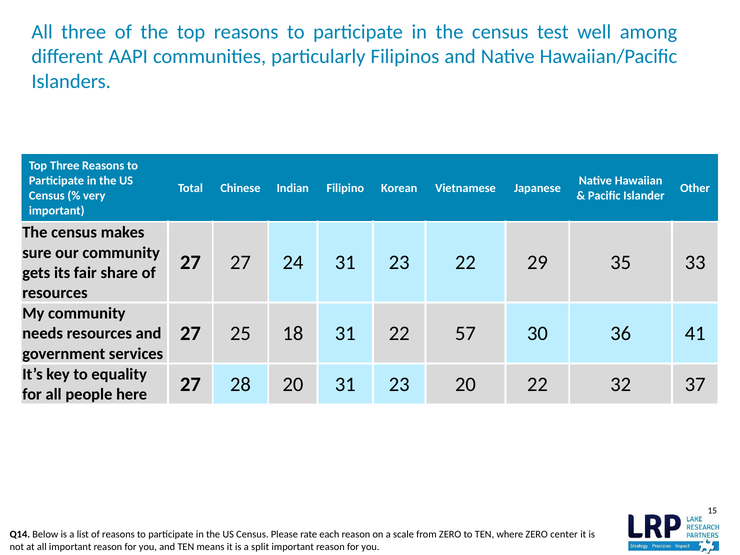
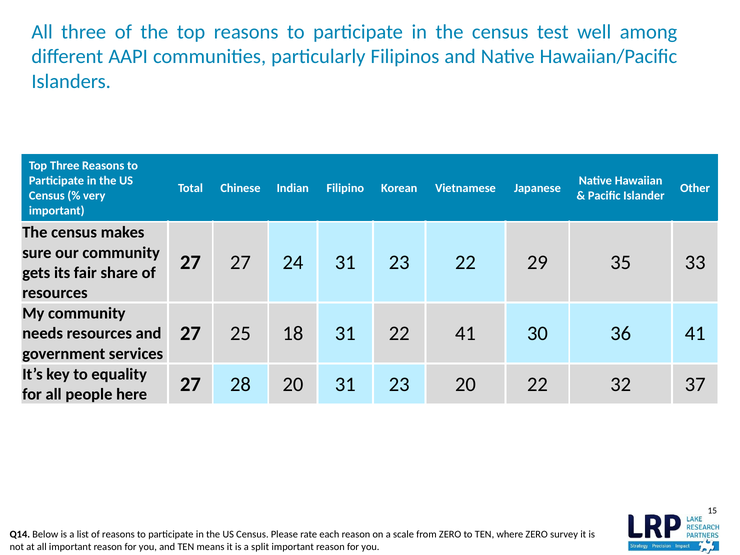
22 57: 57 -> 41 (466, 334)
center: center -> survey (564, 534)
